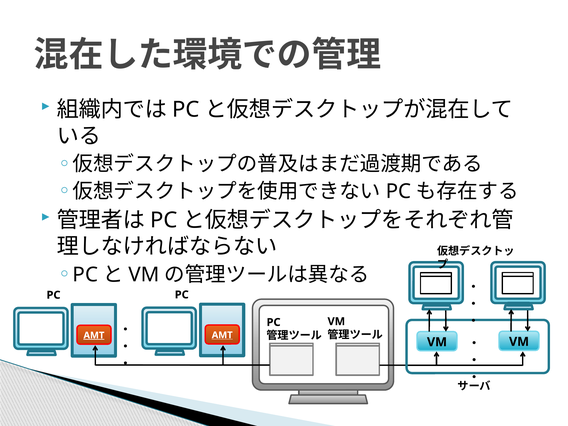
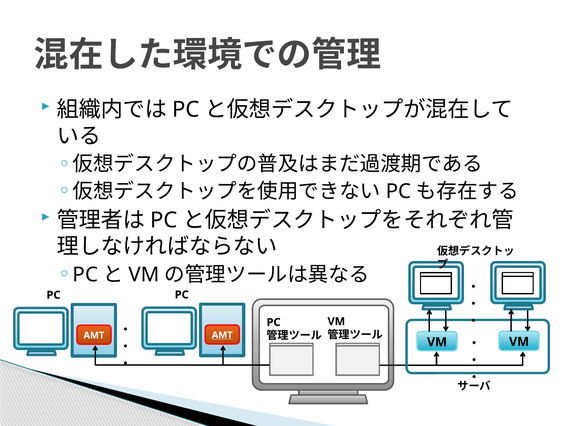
AMT underline: present -> none (94, 335)
